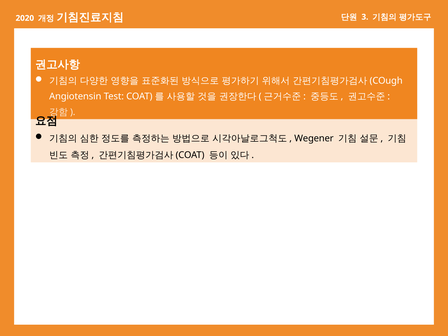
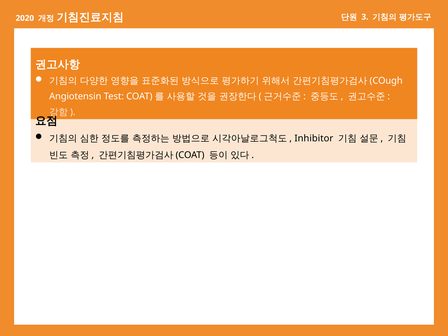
Wegener: Wegener -> Inhibitor (314, 138)
